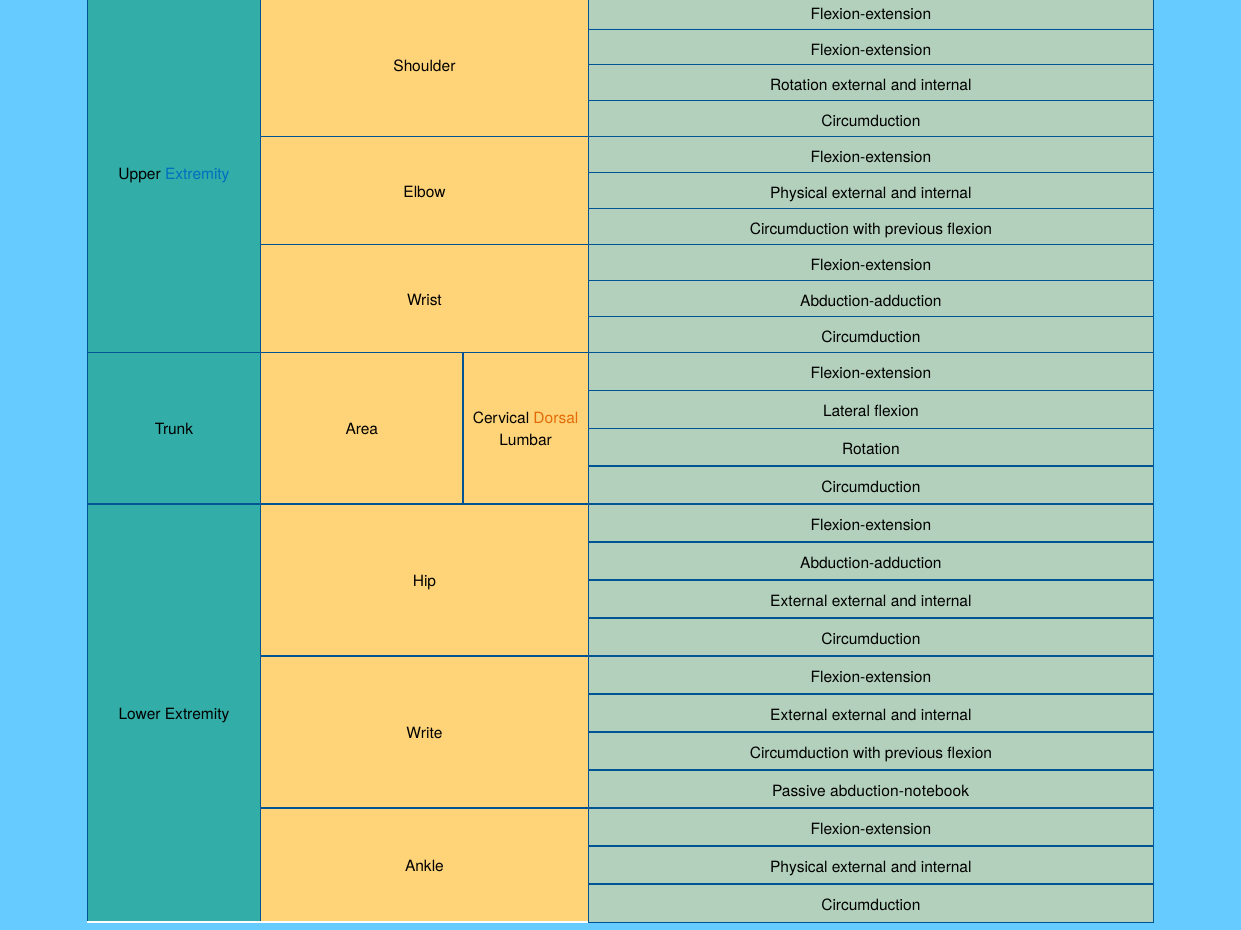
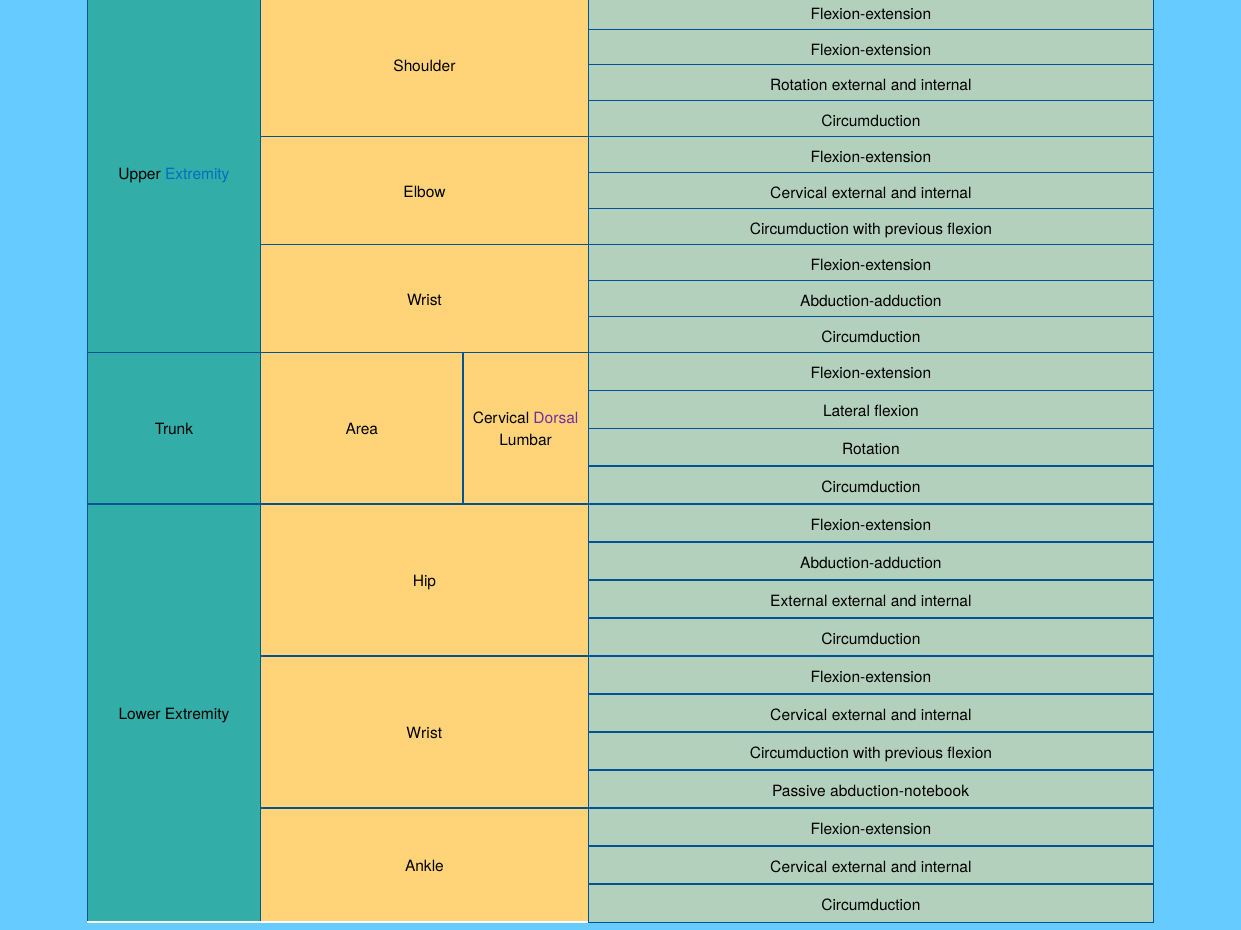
Physical: Physical -> Cervical (799, 194)
Dorsal colour: orange -> purple (556, 419)
External: External -> Cervical (799, 716)
Write: Write -> Wrist (424, 734)
Physical: Physical -> Cervical (799, 868)
